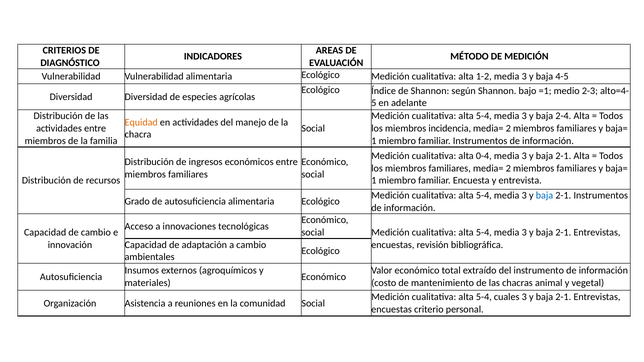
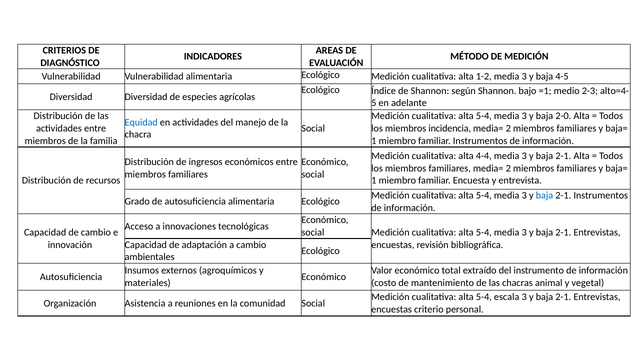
2-4: 2-4 -> 2-0 (563, 116)
Equidad colour: orange -> blue (141, 122)
0-4: 0-4 -> 4-4 (484, 156)
cuales: cuales -> escala (507, 297)
